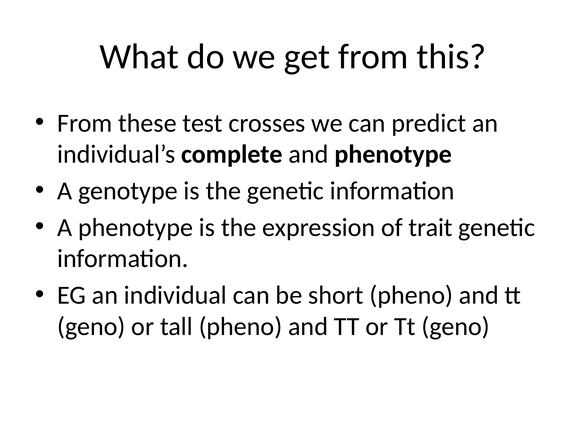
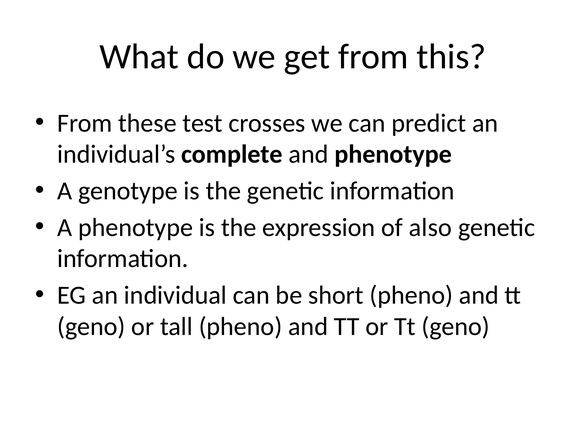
trait: trait -> also (430, 227)
